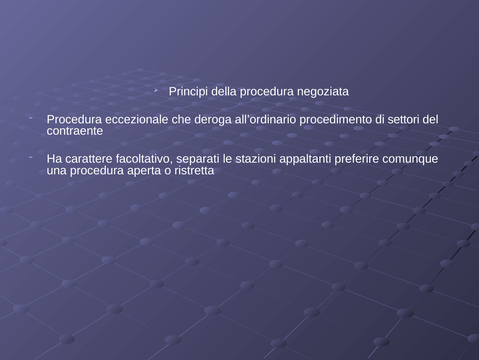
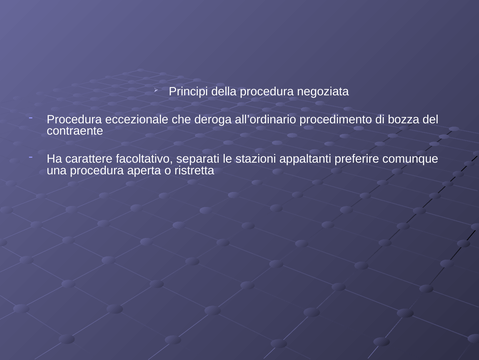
settori: settori -> bozza (404, 119)
